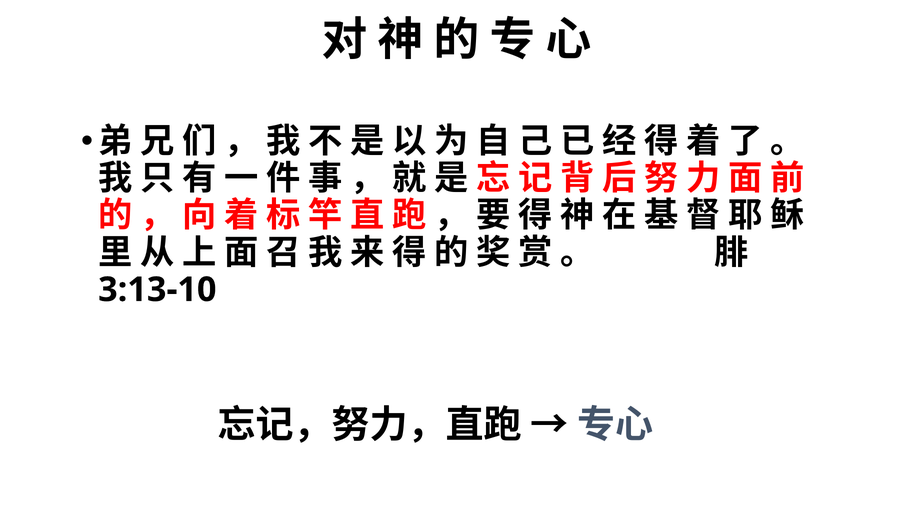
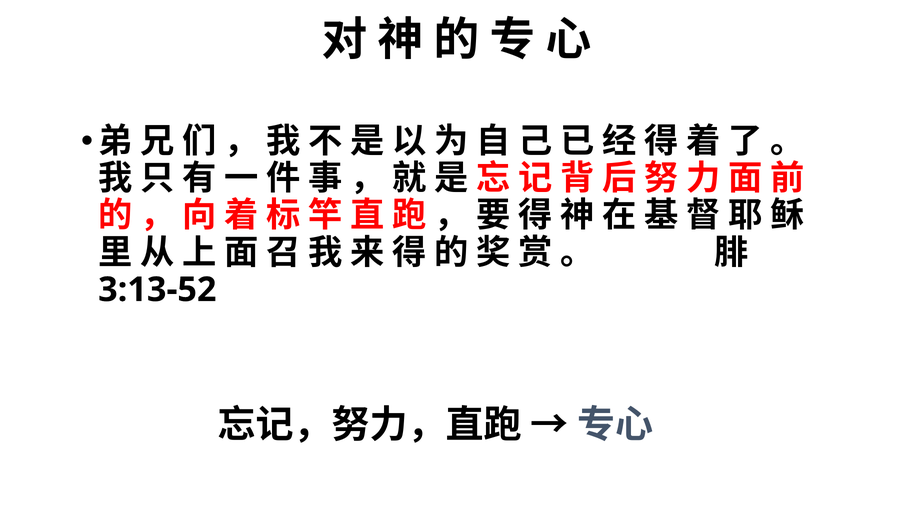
3:13-10: 3:13-10 -> 3:13-52 (157, 289)
